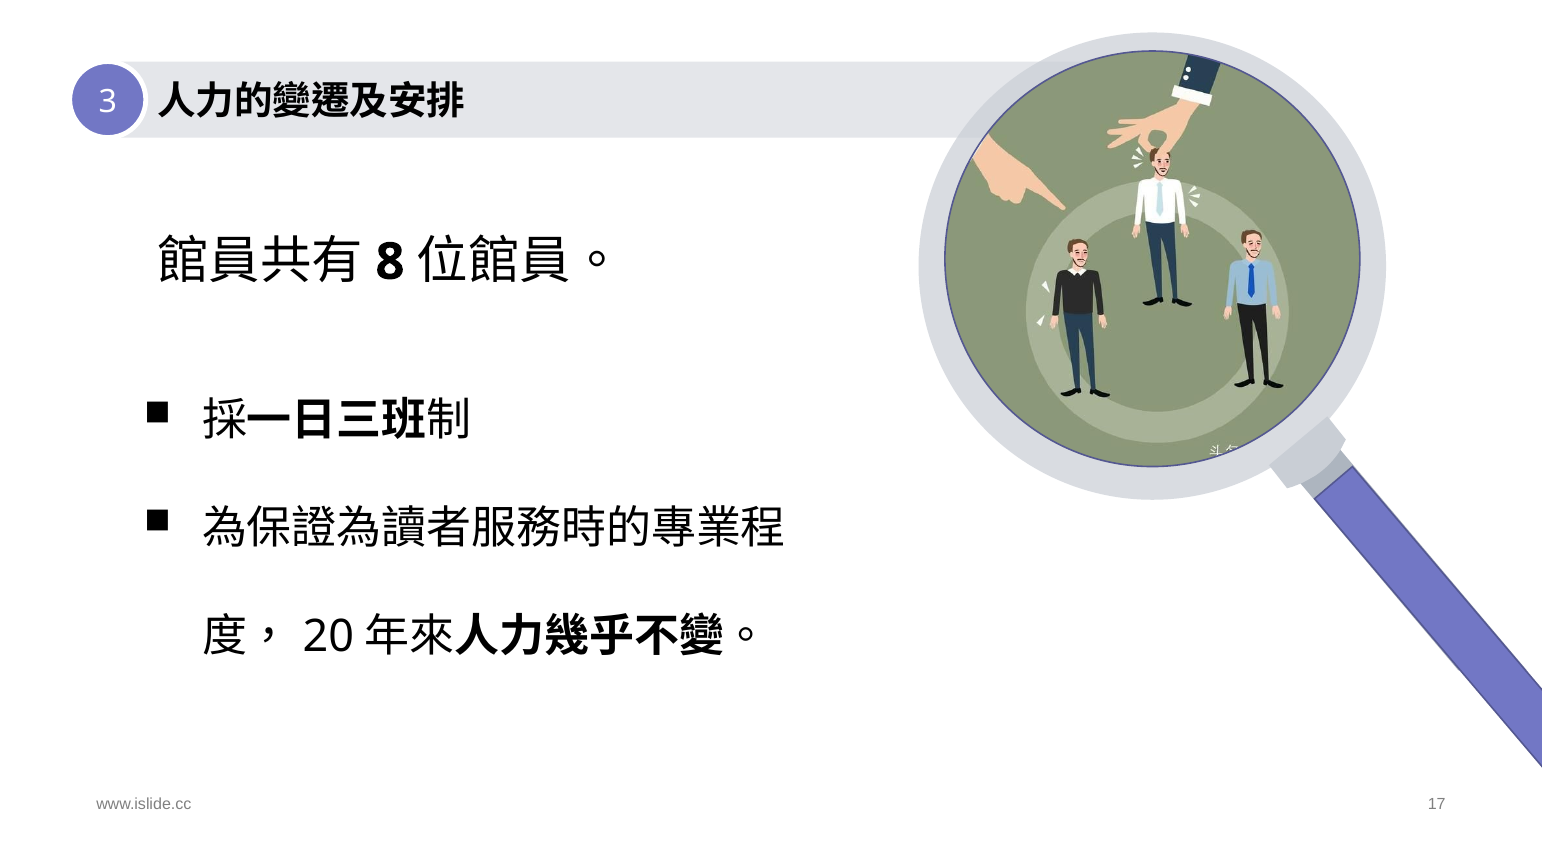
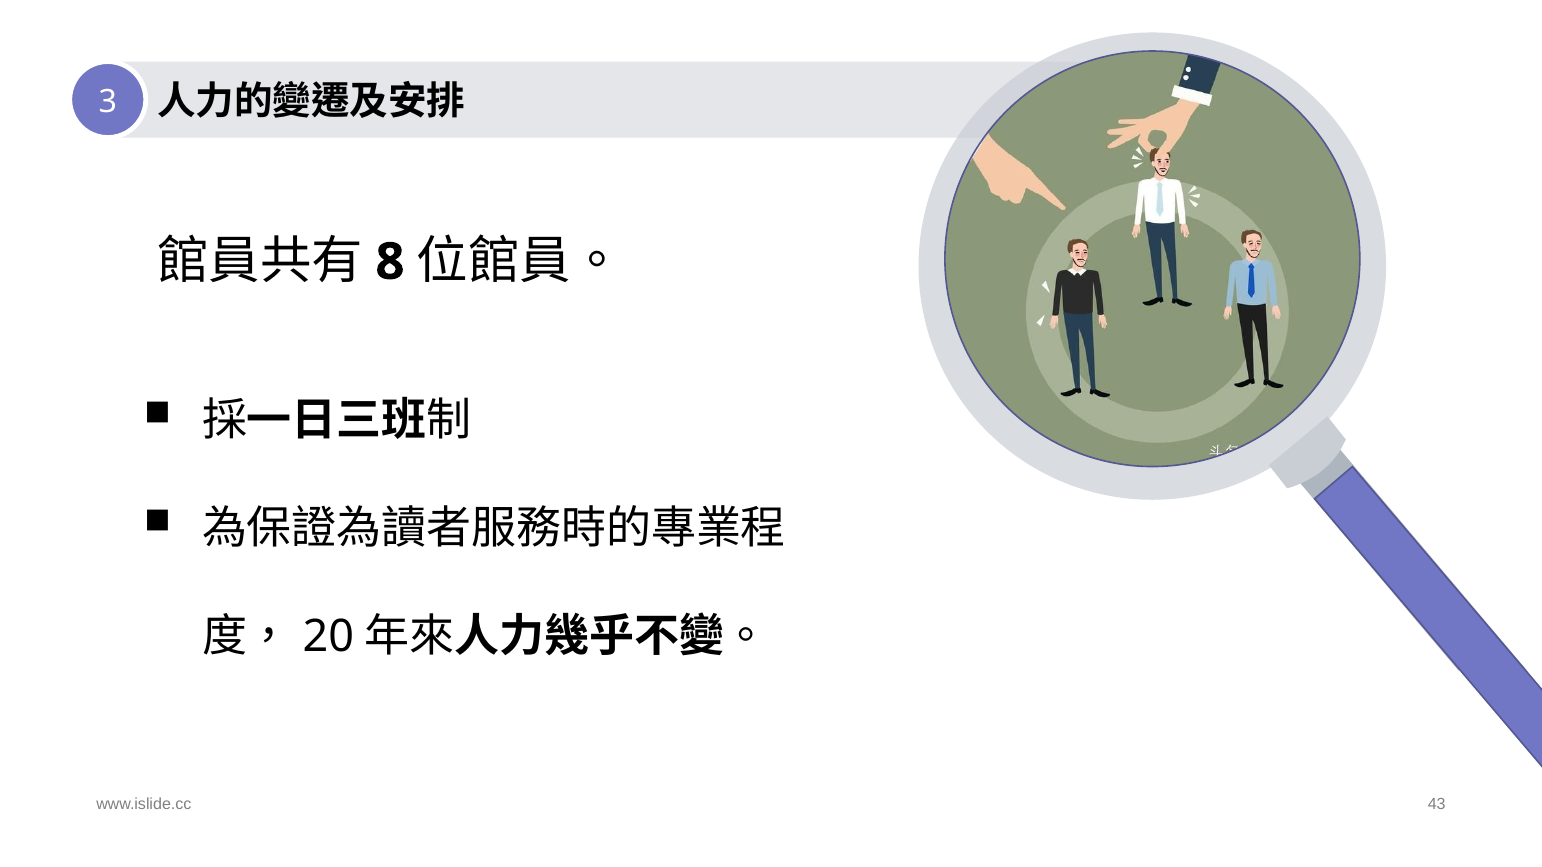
17: 17 -> 43 (1437, 805)
